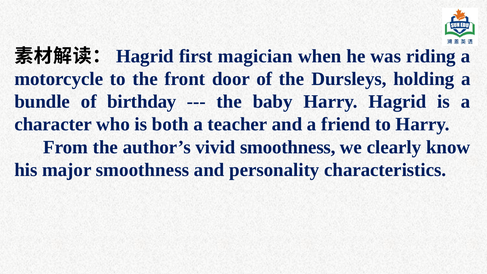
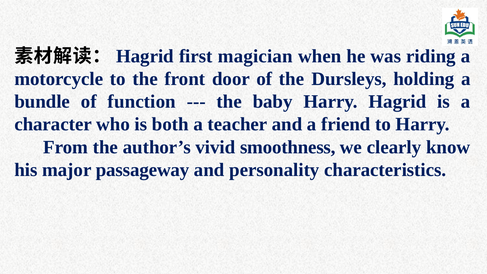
birthday: birthday -> function (142, 102)
major smoothness: smoothness -> passageway (143, 170)
